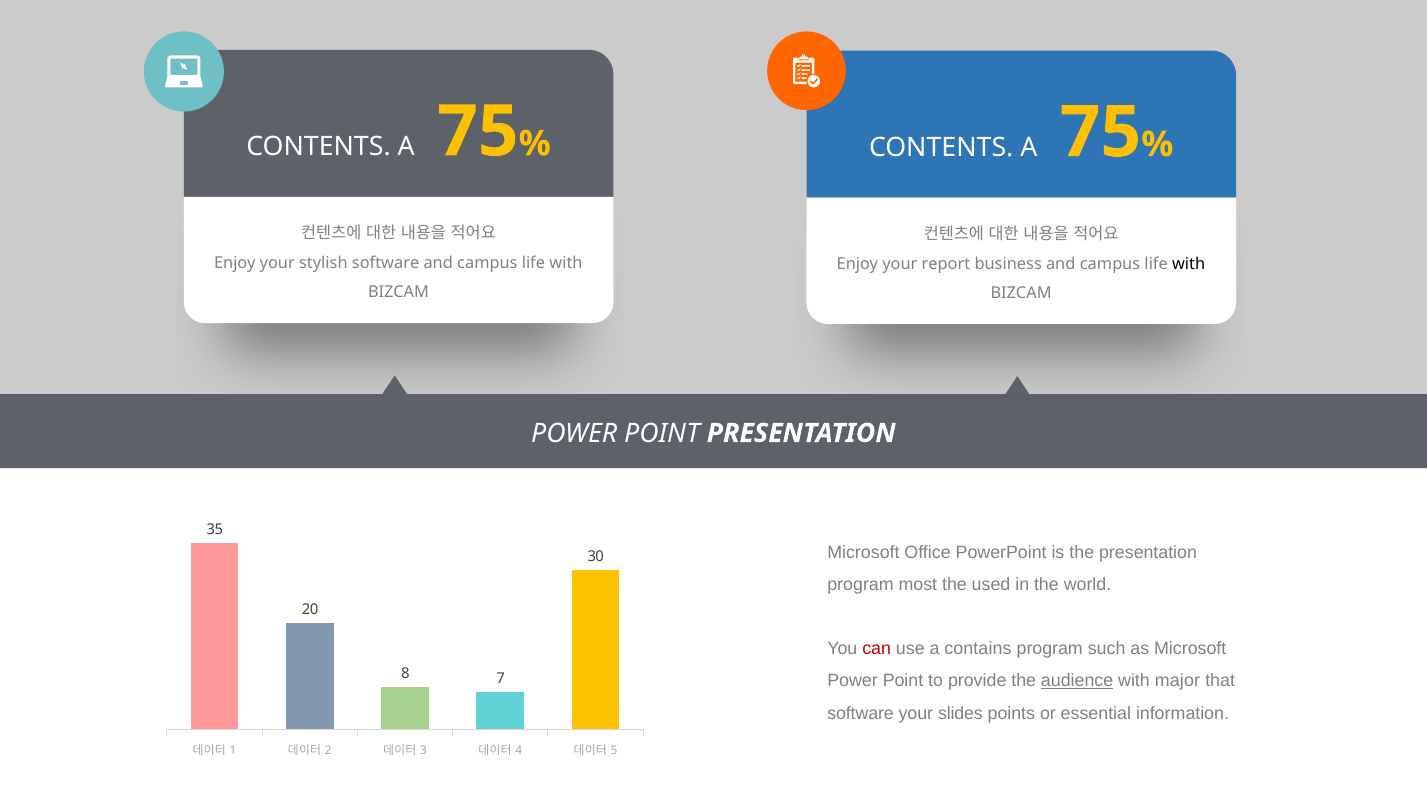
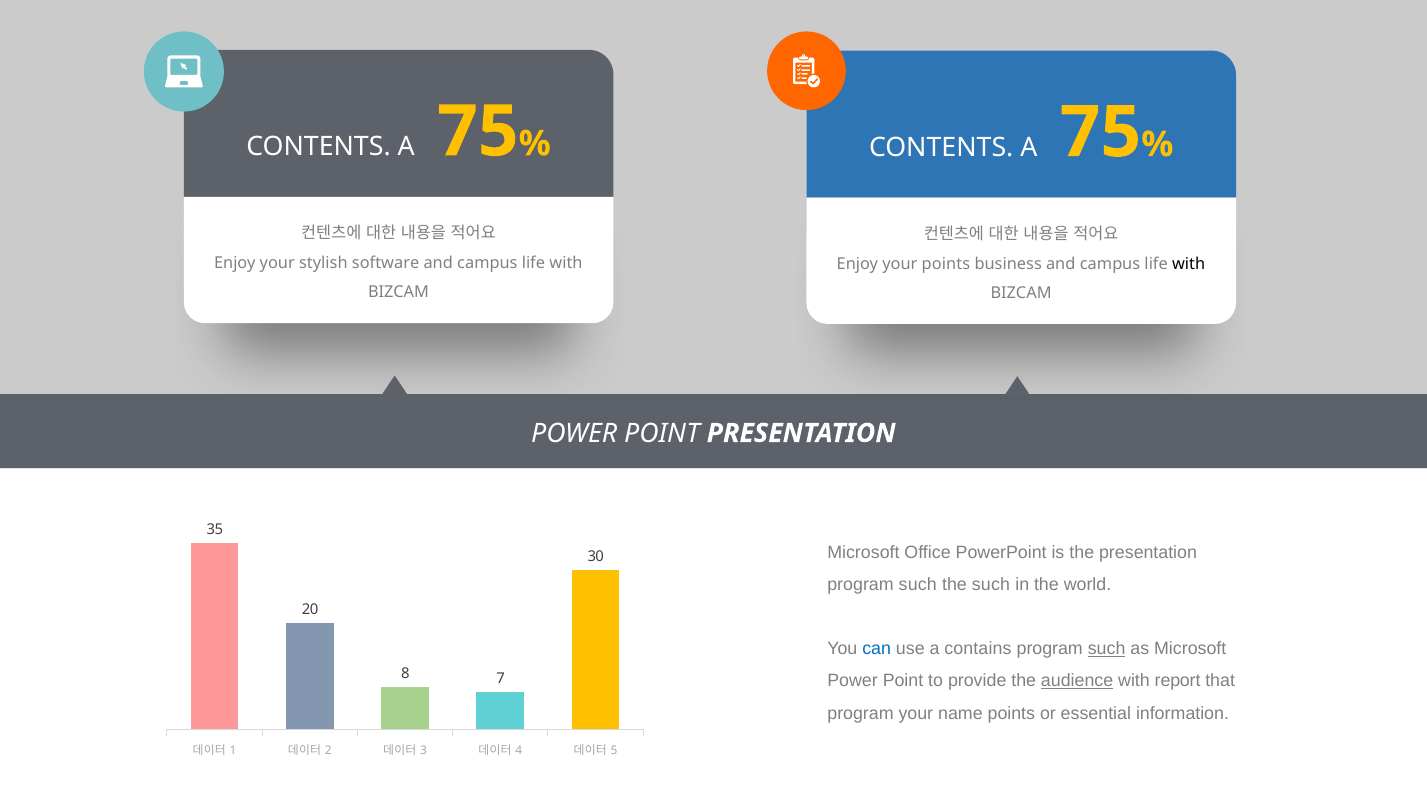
your report: report -> points (946, 264)
most: most -> such (918, 585)
the used: used -> such (991, 585)
can colour: red -> blue (877, 649)
such underline: none -> present (1107, 649)
major: major -> report (1178, 681)
software: software -> program (860, 713)
slides: slides -> name (960, 713)
